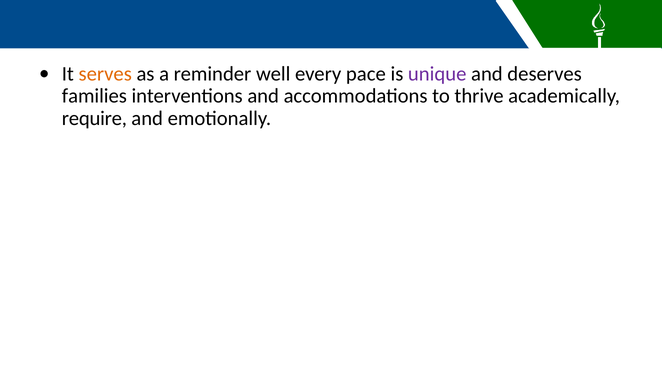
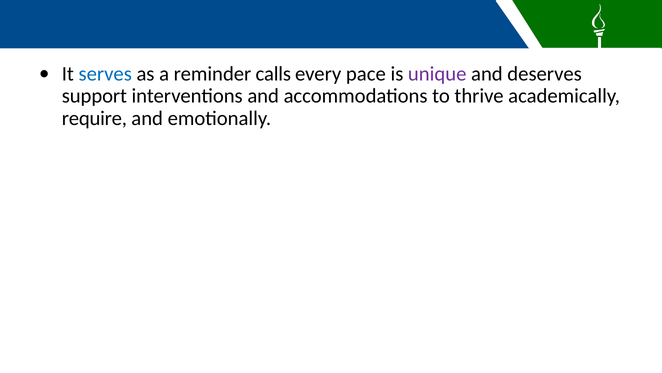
serves colour: orange -> blue (105, 74)
well: well -> calls (273, 74)
families: families -> support (94, 96)
